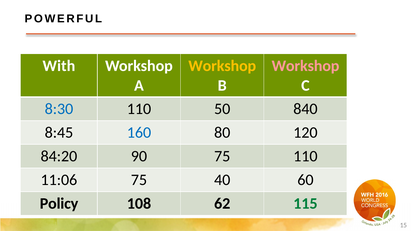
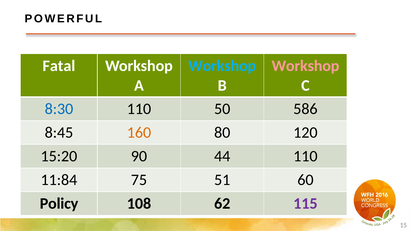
With: With -> Fatal (59, 66)
Workshop colour: yellow -> light blue (222, 66)
840: 840 -> 586 (305, 109)
160 colour: blue -> orange (139, 133)
84:20: 84:20 -> 15:20 (59, 156)
90 75: 75 -> 44 (222, 156)
11:06: 11:06 -> 11:84 (59, 180)
40: 40 -> 51 (222, 180)
115 colour: green -> purple (305, 204)
